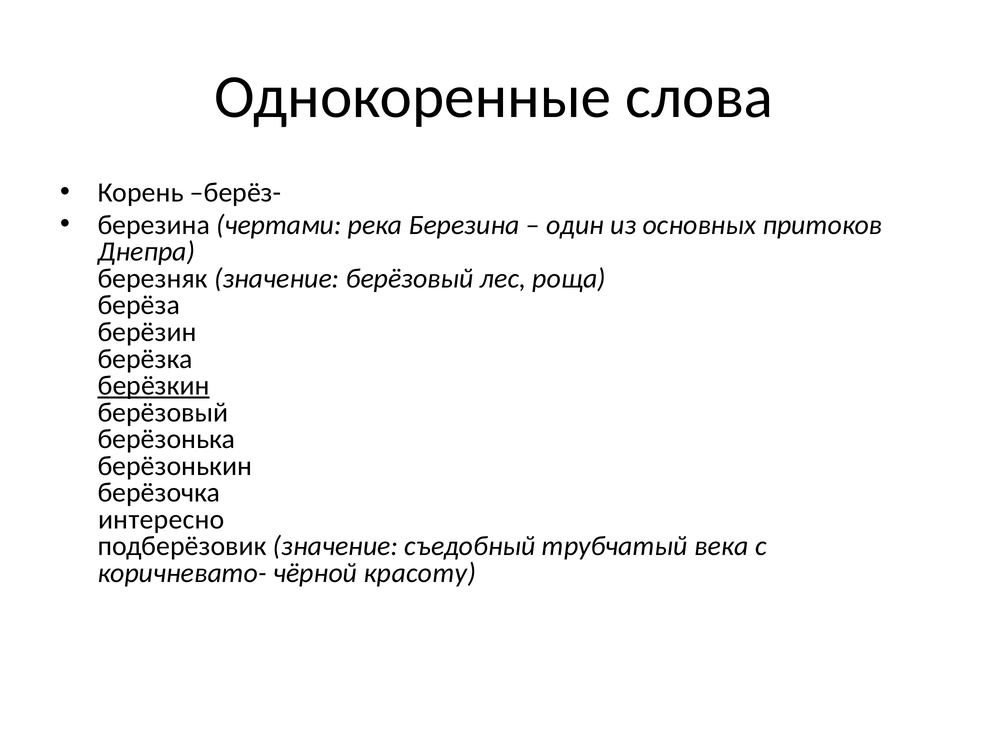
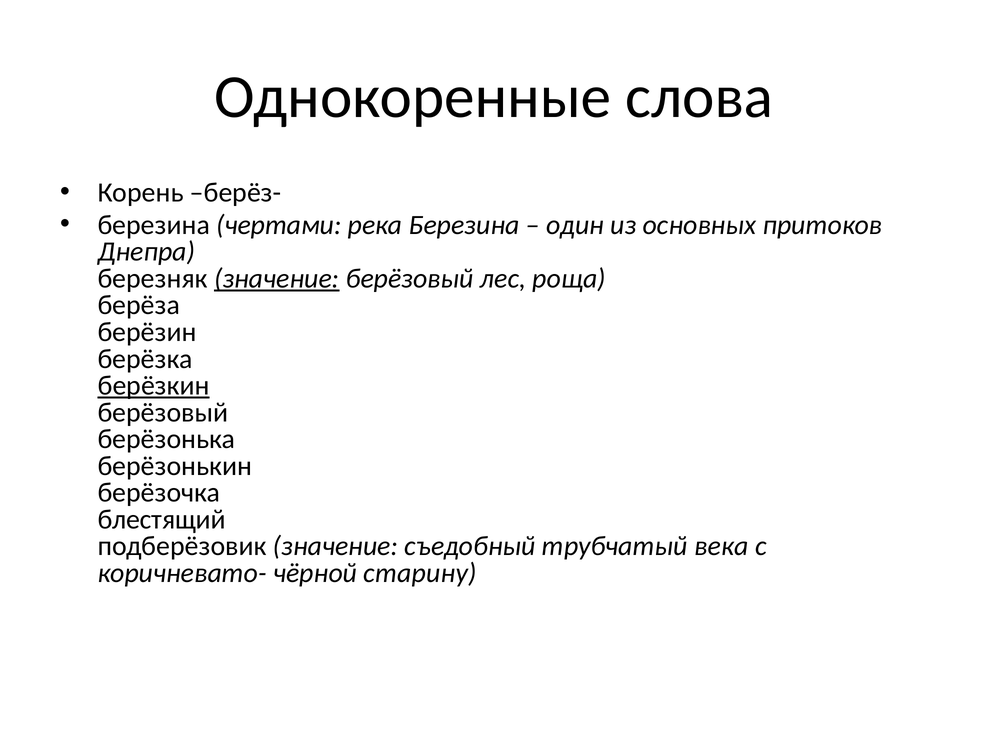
значение underline: none -> present (277, 278)
интересно: интересно -> блестящий (162, 519)
красоту: красоту -> старину (420, 573)
